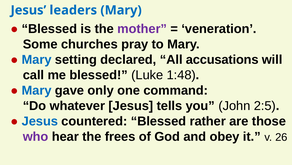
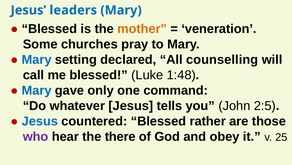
mother colour: purple -> orange (142, 29)
accusations: accusations -> counselling (222, 59)
frees: frees -> there (120, 136)
26: 26 -> 25 (281, 137)
